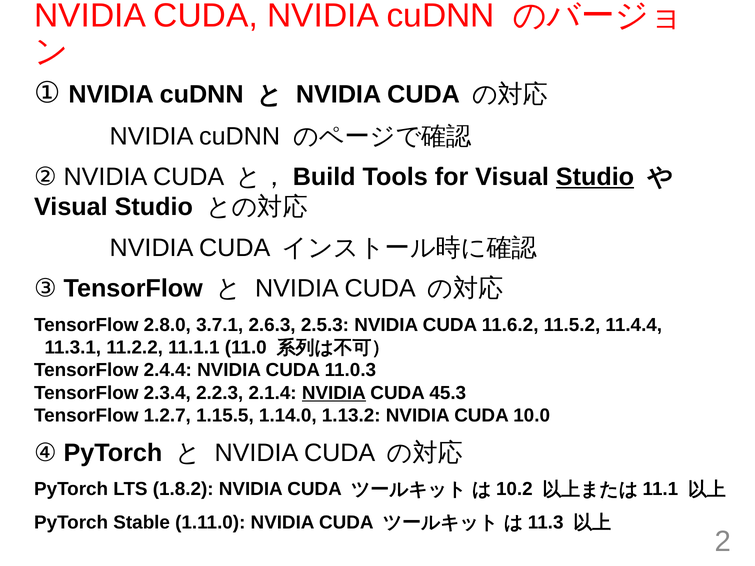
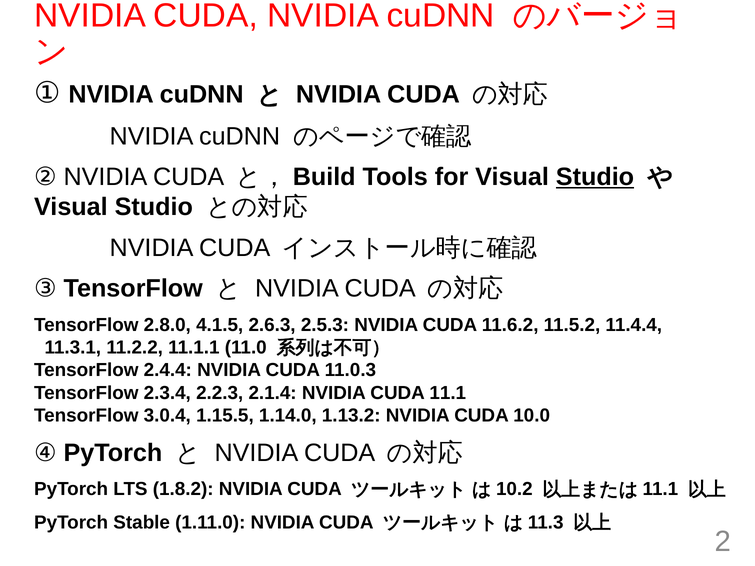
3.7.1: 3.7.1 -> 4.1.5 (220, 325)
NVIDIA underline: present -> none (334, 393)
45.3: 45.3 -> 11.1 (448, 393)
1.2.7: 1.2.7 -> 3.0.4 (167, 416)
